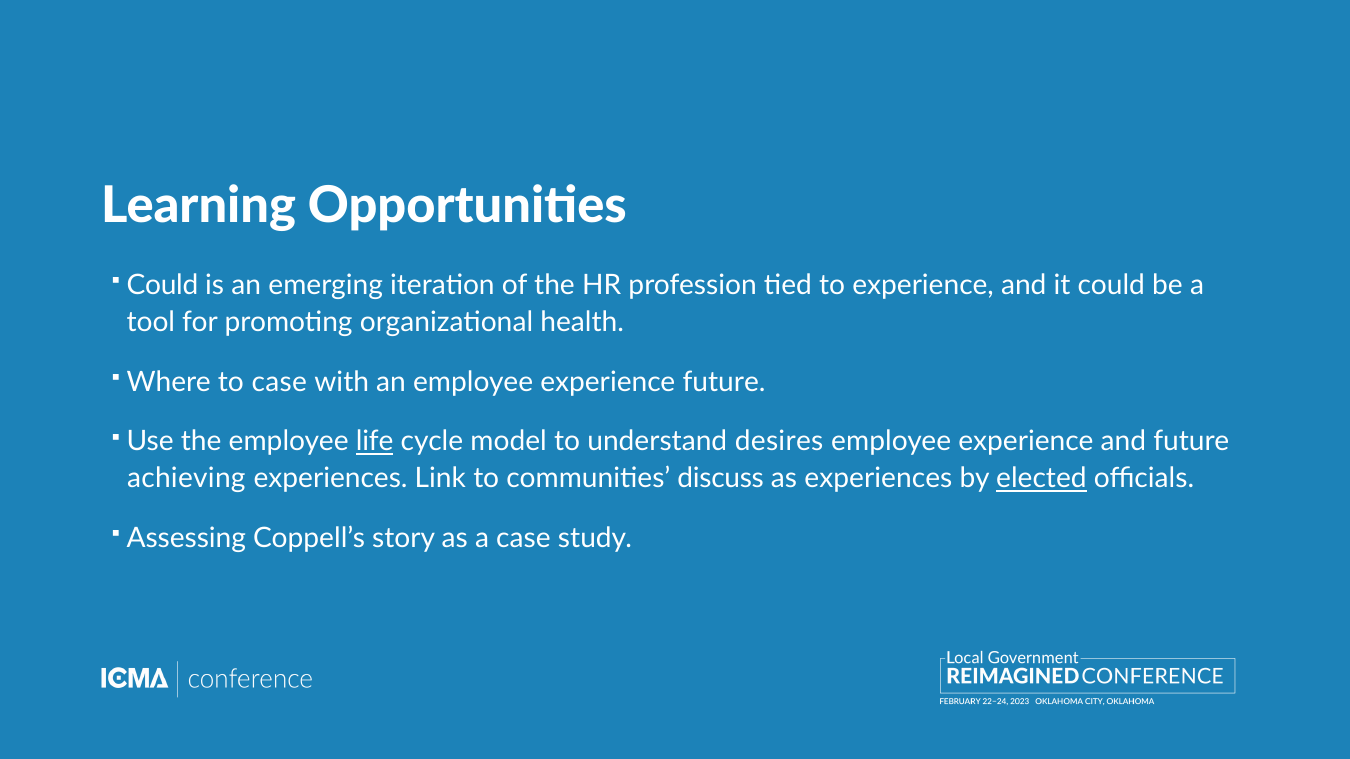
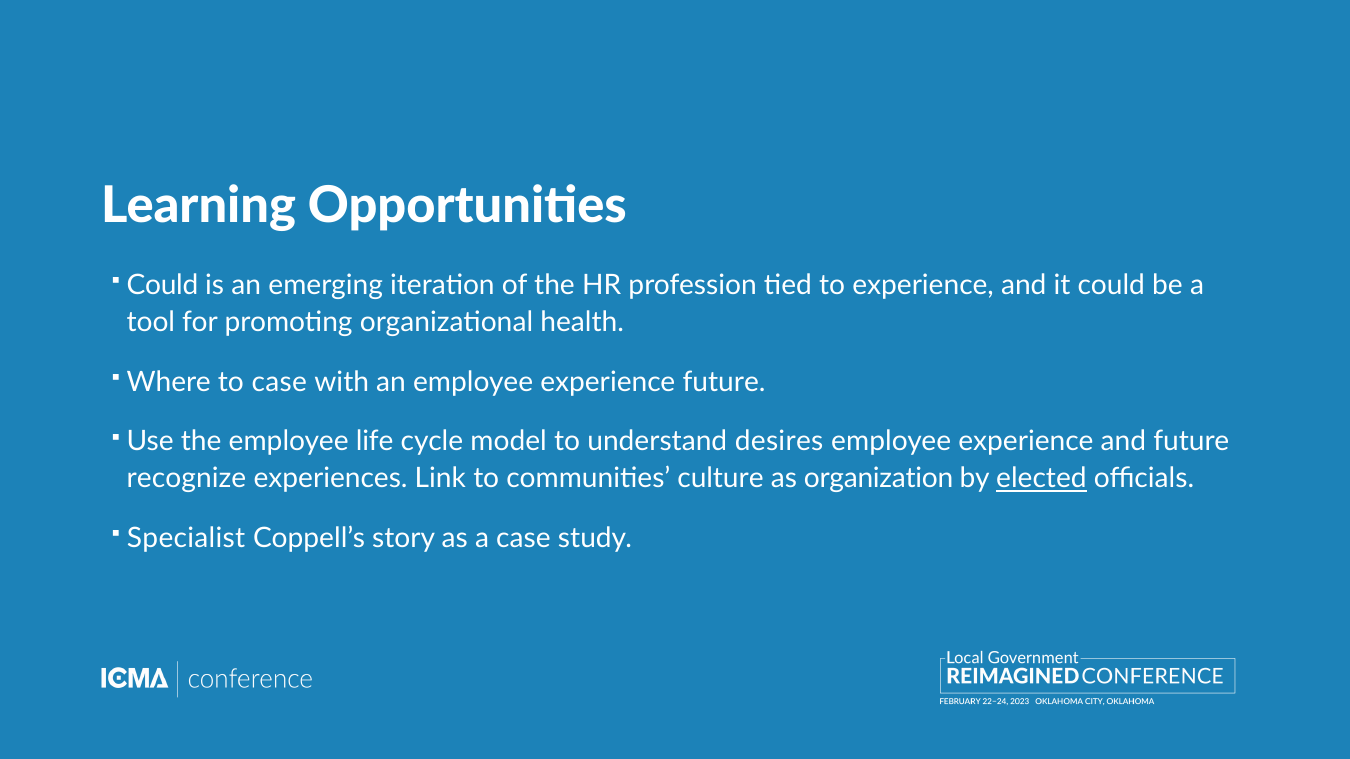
life underline: present -> none (375, 442)
achieving: achieving -> recognize (186, 479)
discuss: discuss -> culture (721, 479)
as experiences: experiences -> organization (879, 479)
Assessing: Assessing -> Specialist (186, 539)
